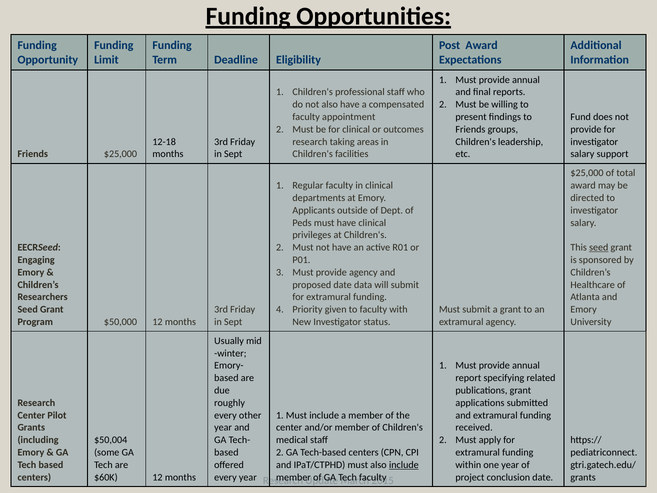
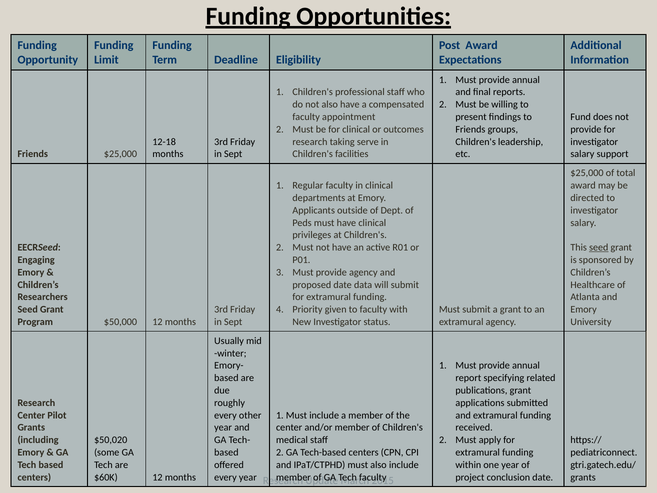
areas: areas -> serve (368, 142)
$50,004: $50,004 -> $50,020 (111, 440)
include underline: present -> none (404, 465)
